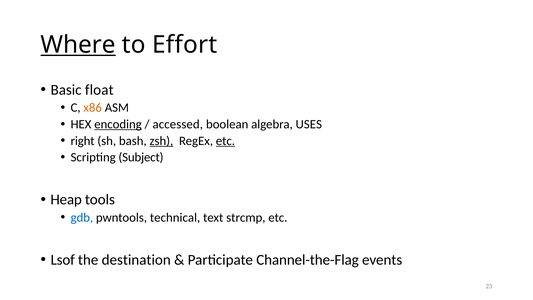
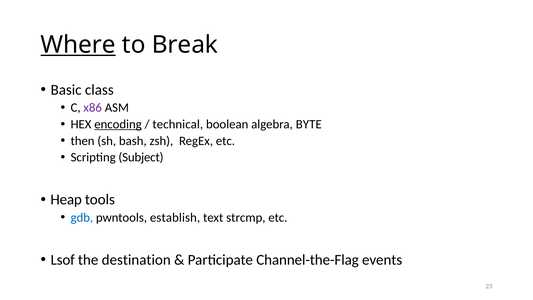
Effort: Effort -> Break (185, 45)
float: float -> class (99, 90)
x86 colour: orange -> purple (93, 108)
accessed: accessed -> technical (178, 124)
USES: USES -> BYTE (309, 124)
right: right -> then (83, 141)
zsh underline: present -> none (161, 141)
etc underline: present -> none (225, 141)
technical: technical -> establish (175, 217)
